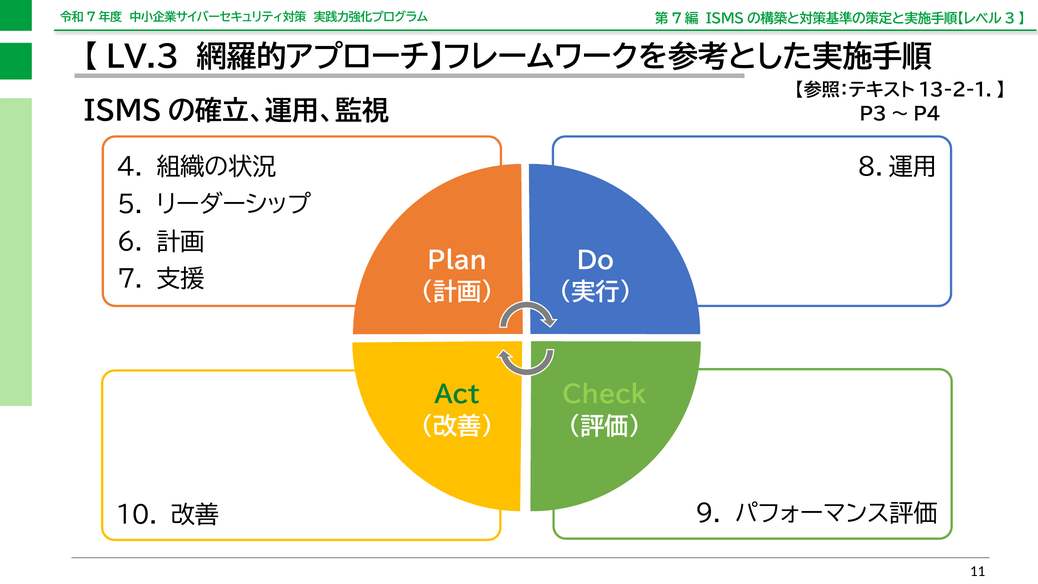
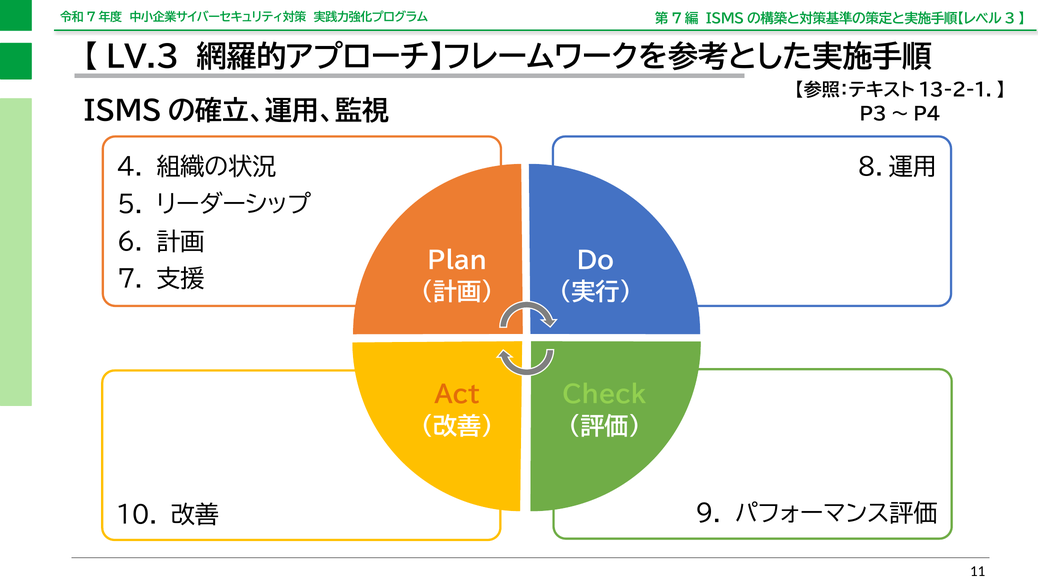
Act colour: green -> orange (457, 395)
